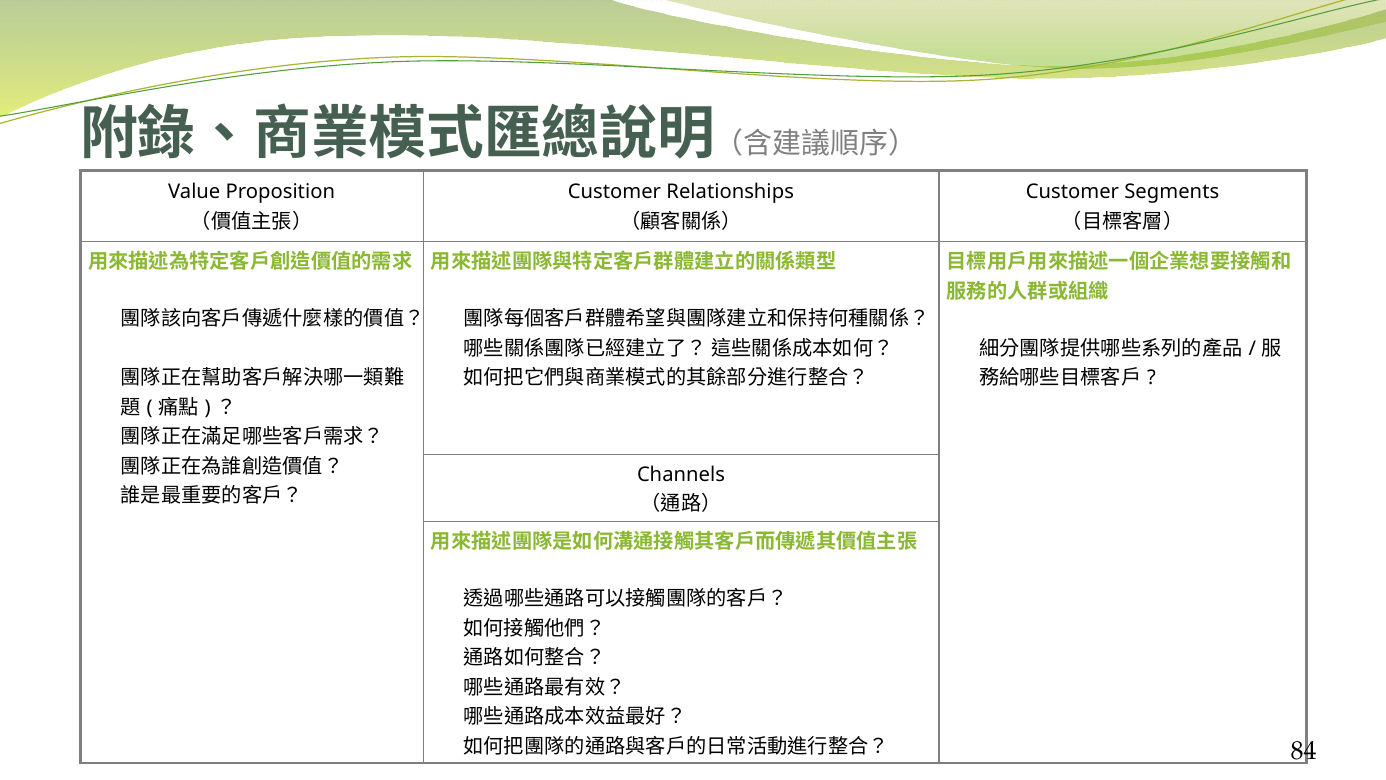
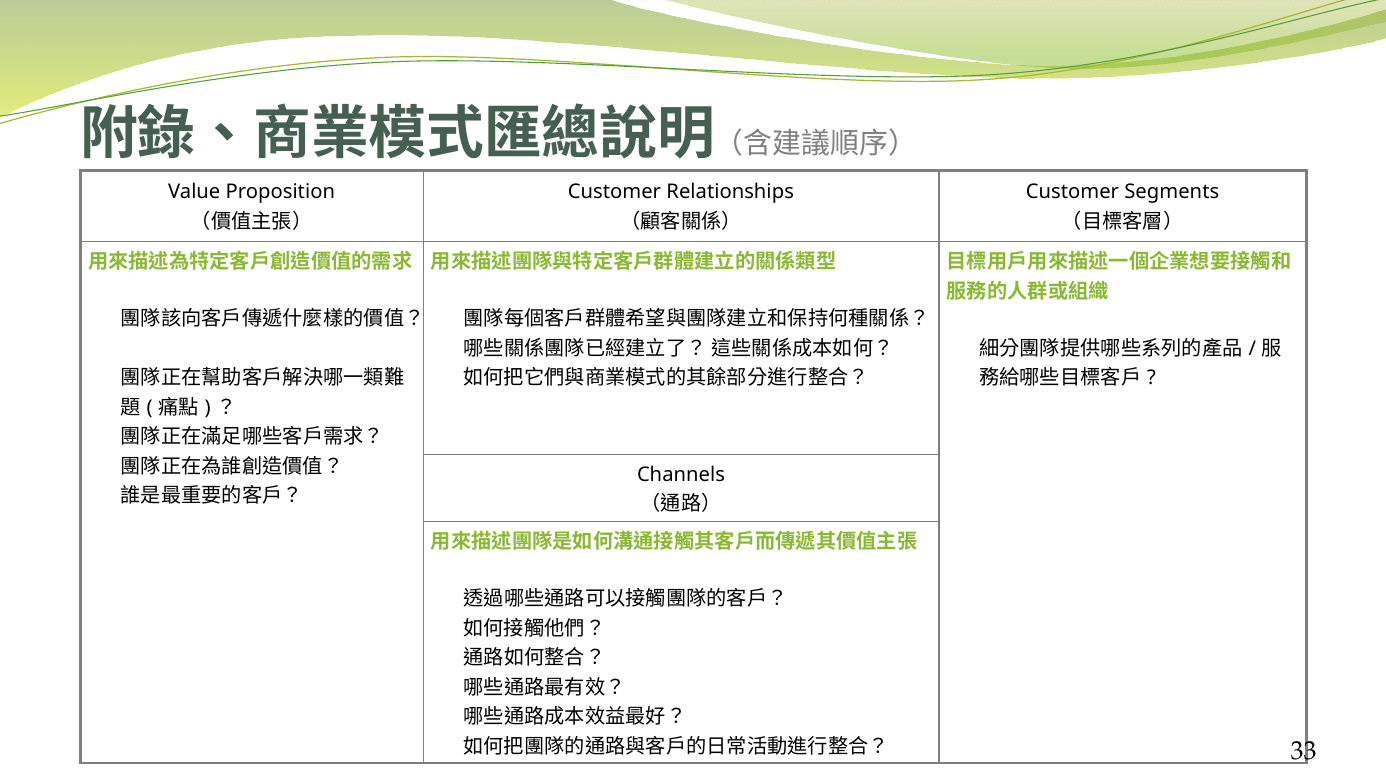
84: 84 -> 33 (1304, 750)
